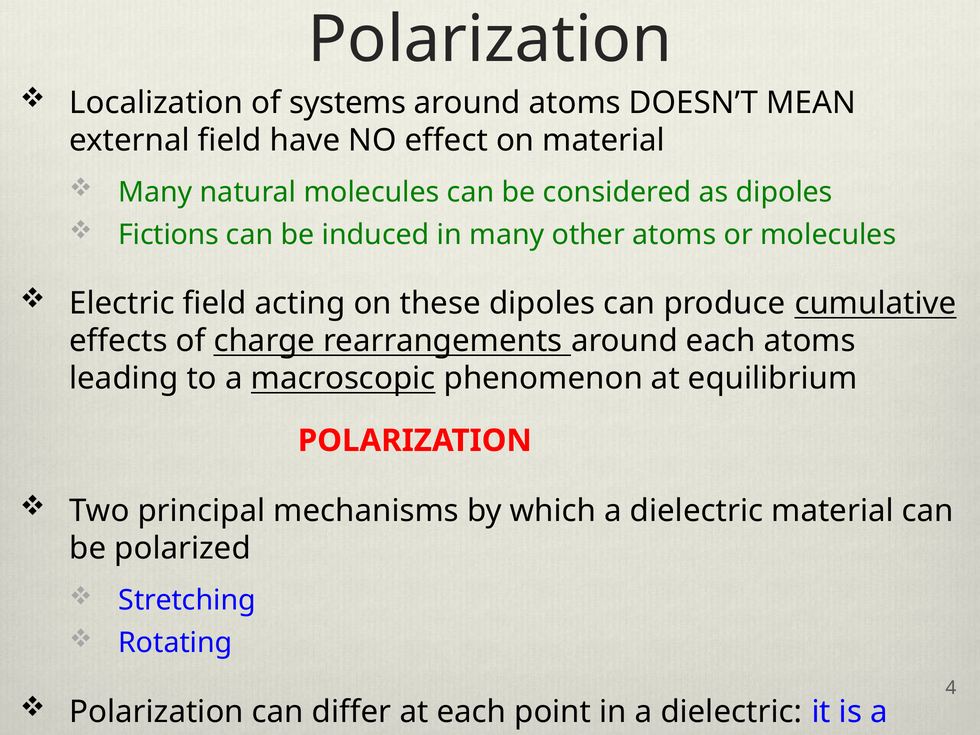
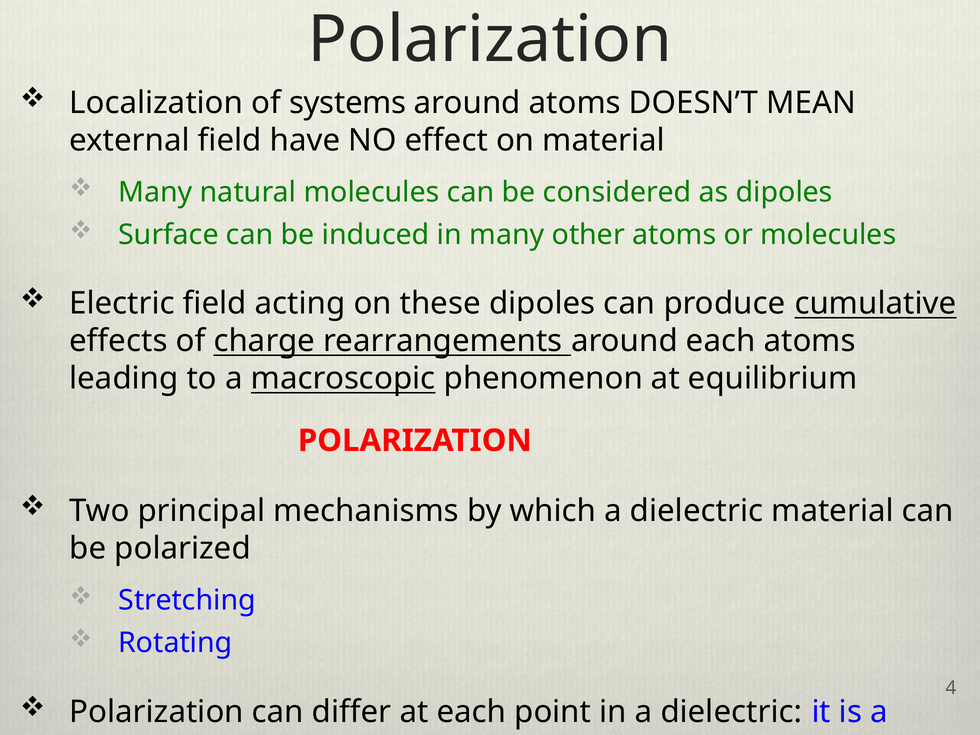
Fictions: Fictions -> Surface (168, 235)
